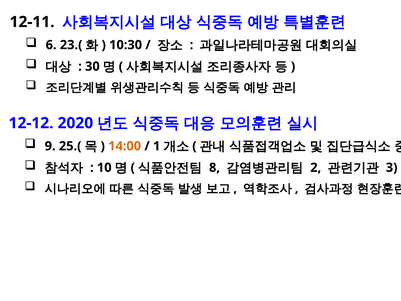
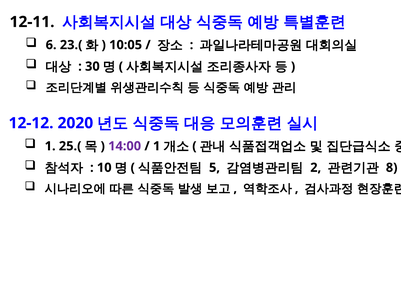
10:30: 10:30 -> 10:05 (126, 45)
9: 9 -> 1 (50, 146)
14:00 colour: orange -> purple (125, 146)
8: 8 -> 5 (214, 167)
3: 3 -> 8 (392, 167)
